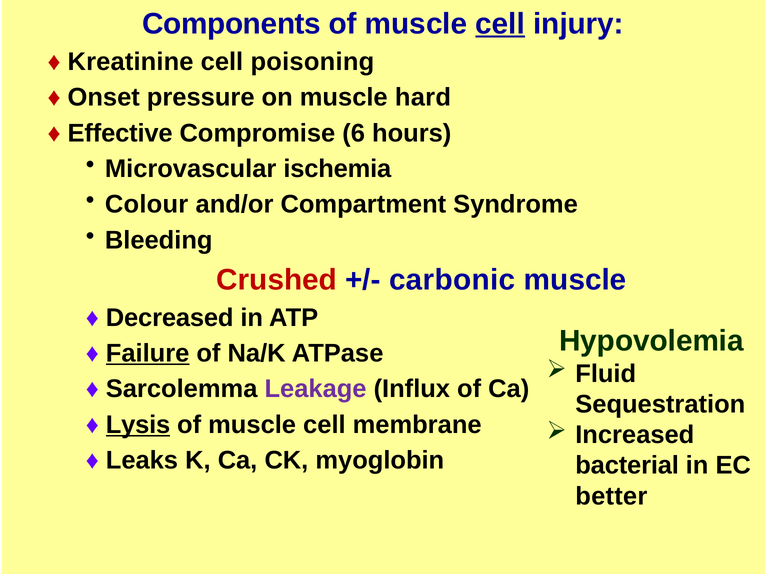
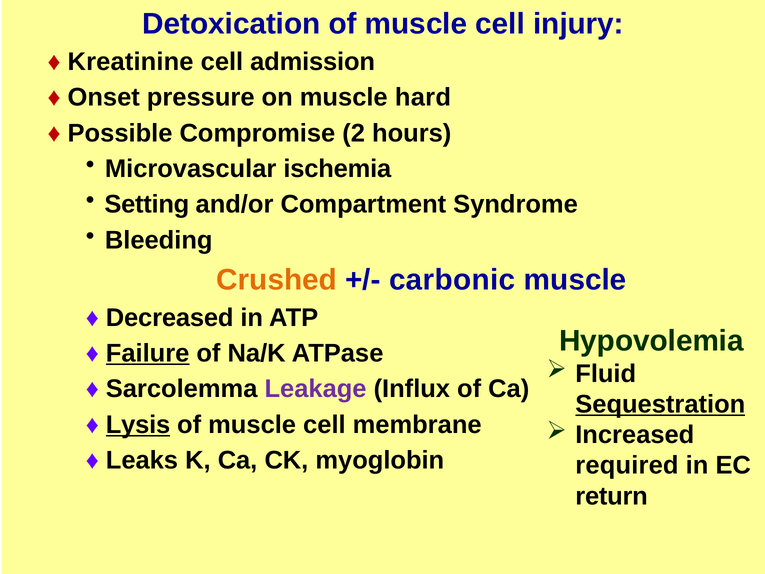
Components: Components -> Detoxication (231, 24)
cell underline: present -> none (500, 24)
poisoning: poisoning -> admission (313, 62)
Effective: Effective -> Possible (120, 133)
6: 6 -> 2 (354, 133)
Colour: Colour -> Setting (147, 204)
Crushed colour: red -> orange (277, 280)
Sequestration underline: none -> present (660, 404)
bacterial: bacterial -> required (627, 465)
better: better -> return (612, 496)
